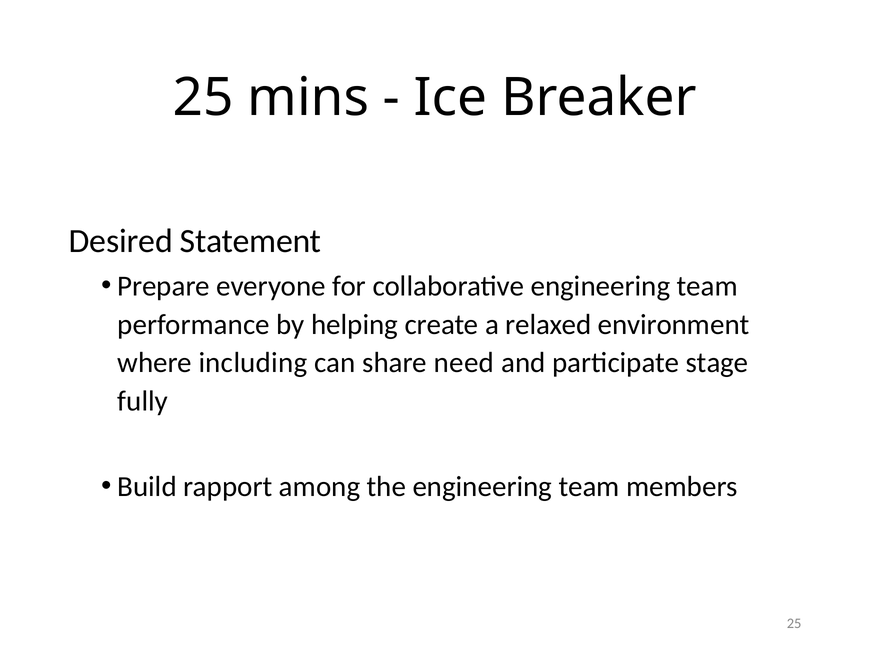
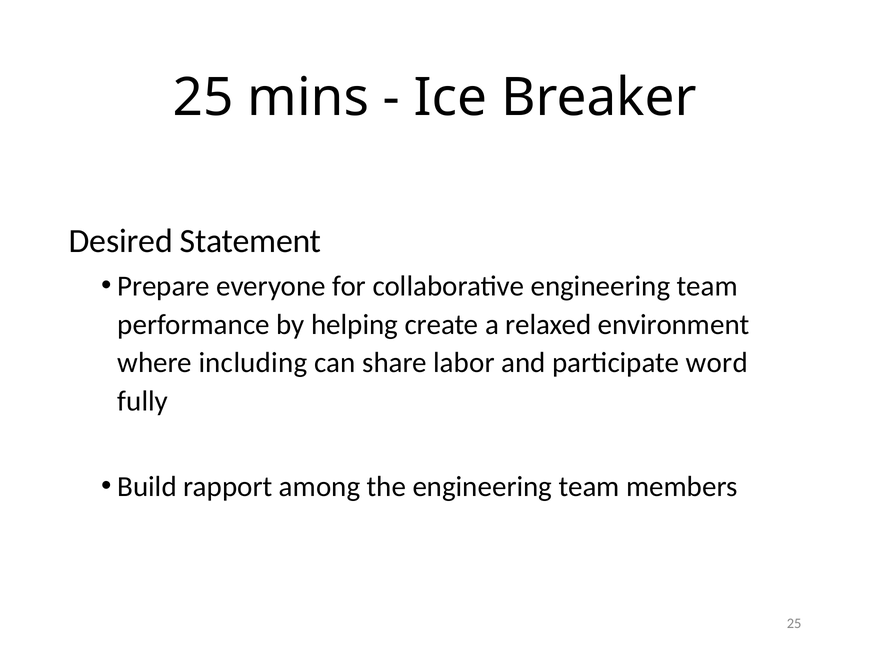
need: need -> labor (464, 363)
stage: stage -> word (717, 363)
